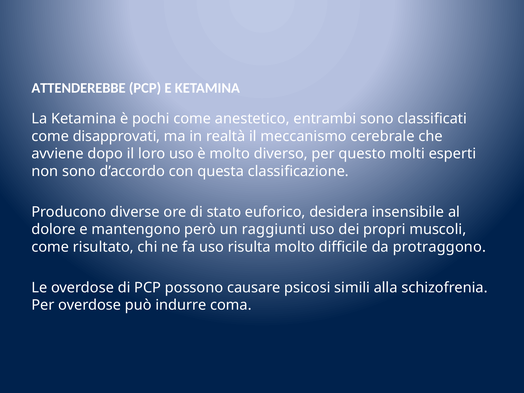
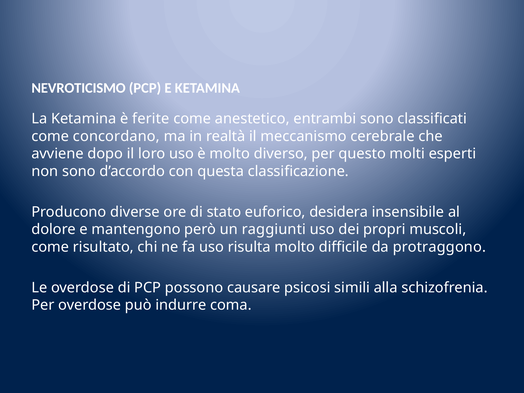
ATTENDEREBBE: ATTENDEREBBE -> NEVROTICISMO (79, 88)
pochi: pochi -> ferite (151, 119)
disapprovati: disapprovati -> concordano (116, 136)
